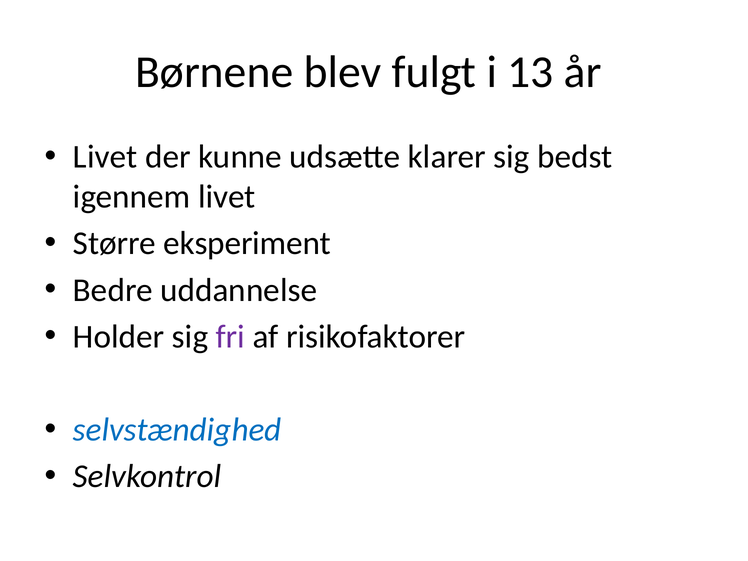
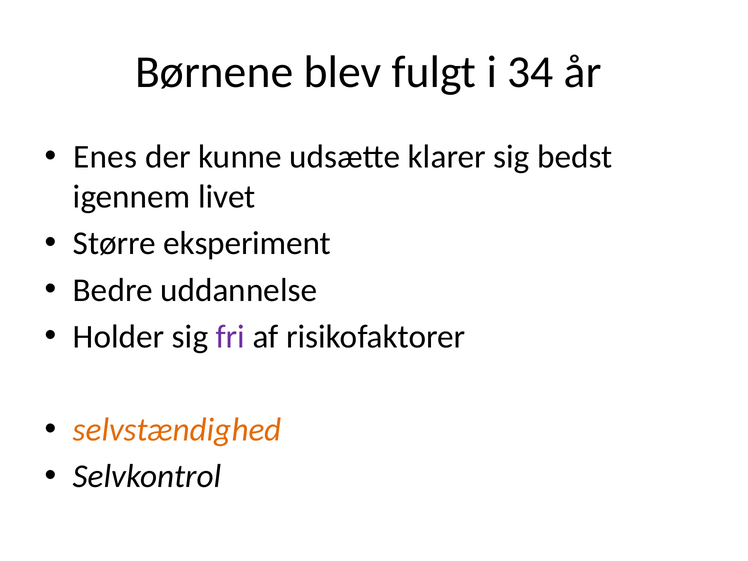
13: 13 -> 34 (530, 72)
Livet: Livet -> Enes (105, 157)
selvstændighed colour: blue -> orange (177, 430)
